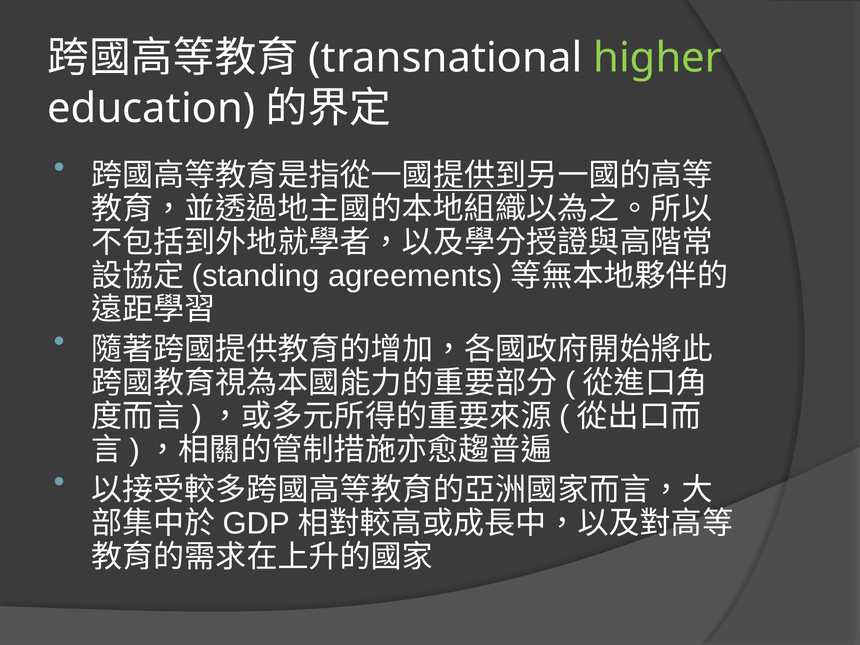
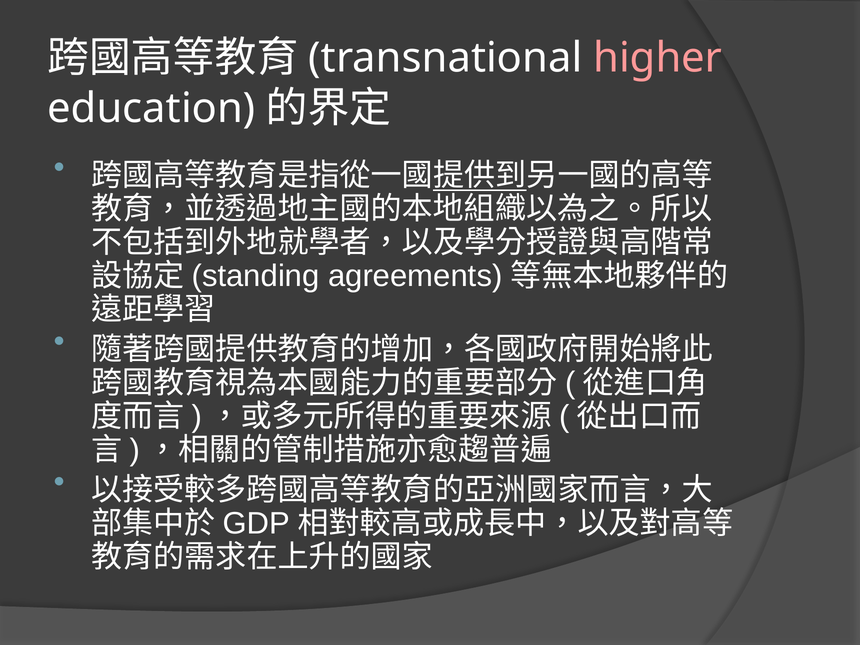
higher colour: light green -> pink (658, 58)
